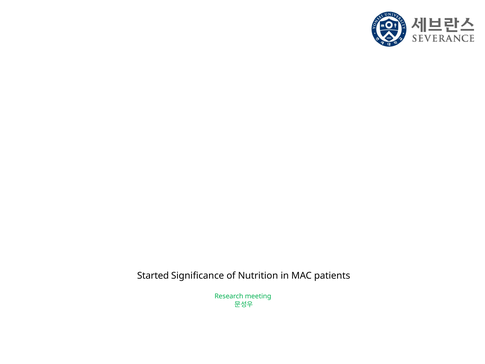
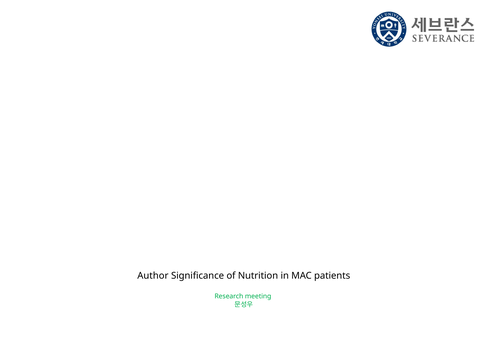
Started: Started -> Author (153, 275)
